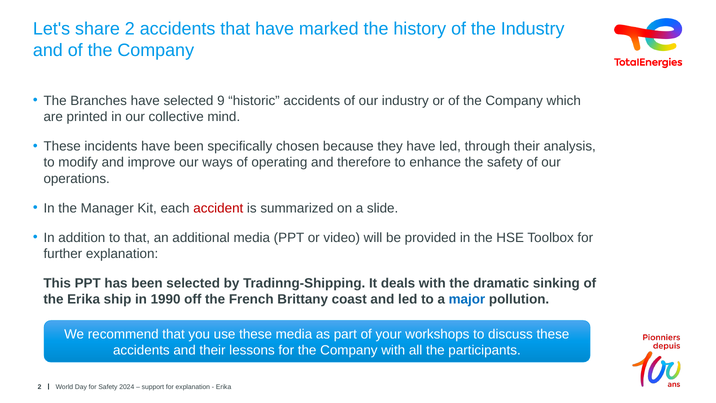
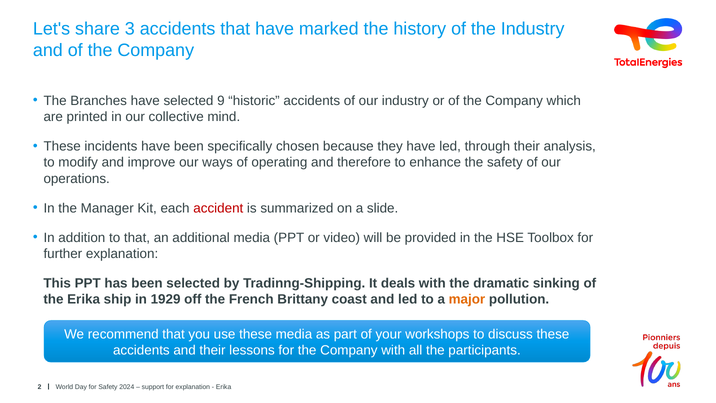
share 2: 2 -> 3 (130, 29)
1990: 1990 -> 1929 (166, 299)
major colour: blue -> orange (467, 299)
